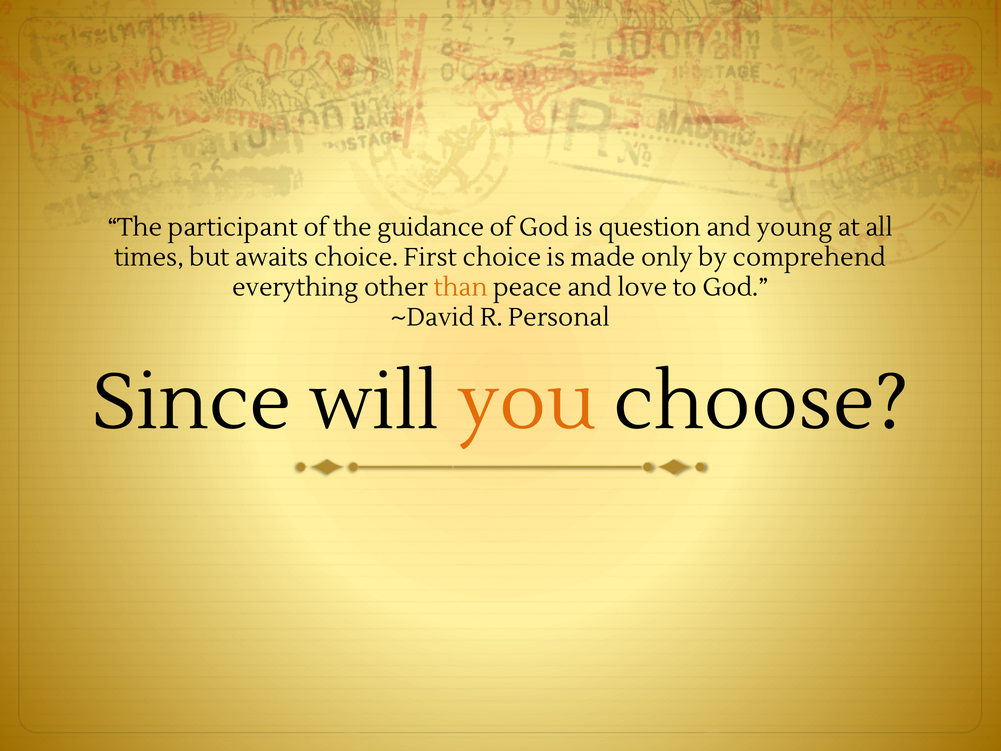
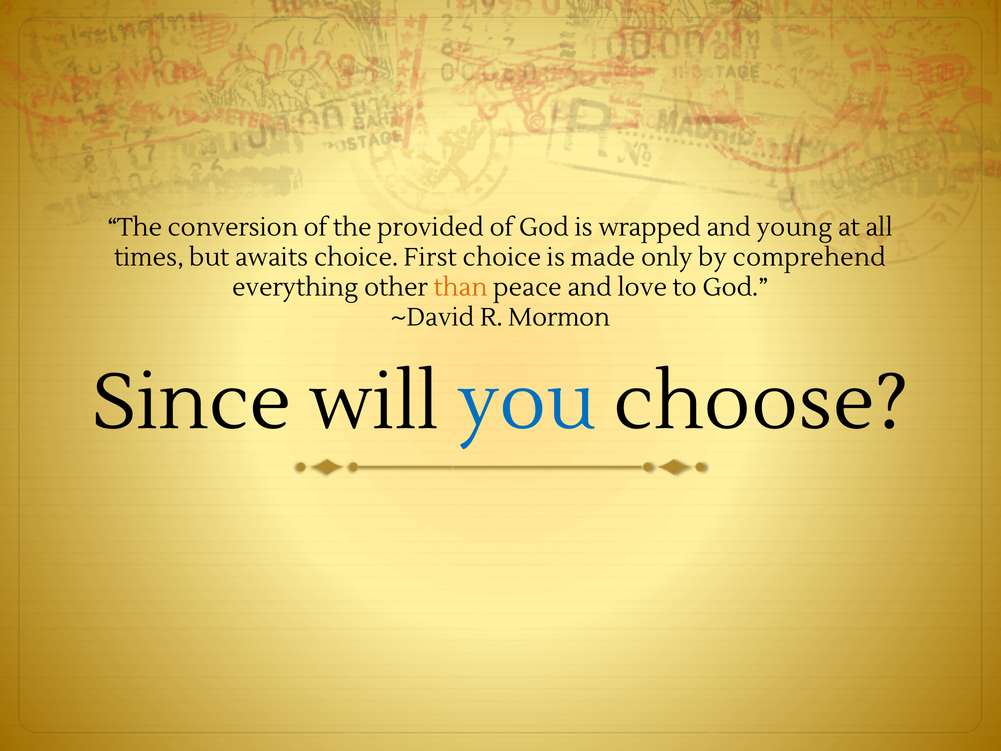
participant: participant -> conversion (233, 228)
guidance: guidance -> provided (431, 228)
question: question -> wrapped (650, 228)
Personal: Personal -> Mormon (559, 318)
you colour: orange -> blue (527, 403)
